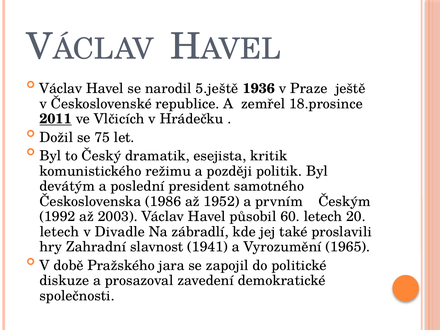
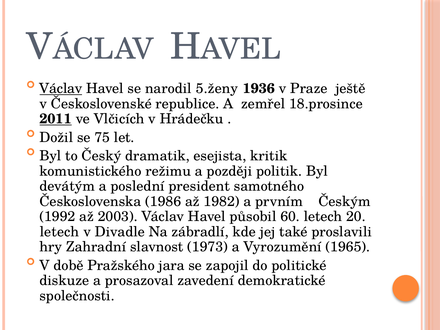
Václav underline: none -> present (61, 89)
5.ještě: 5.ještě -> 5.ženy (217, 89)
1952: 1952 -> 1982 (222, 201)
1941: 1941 -> 1973 (208, 247)
